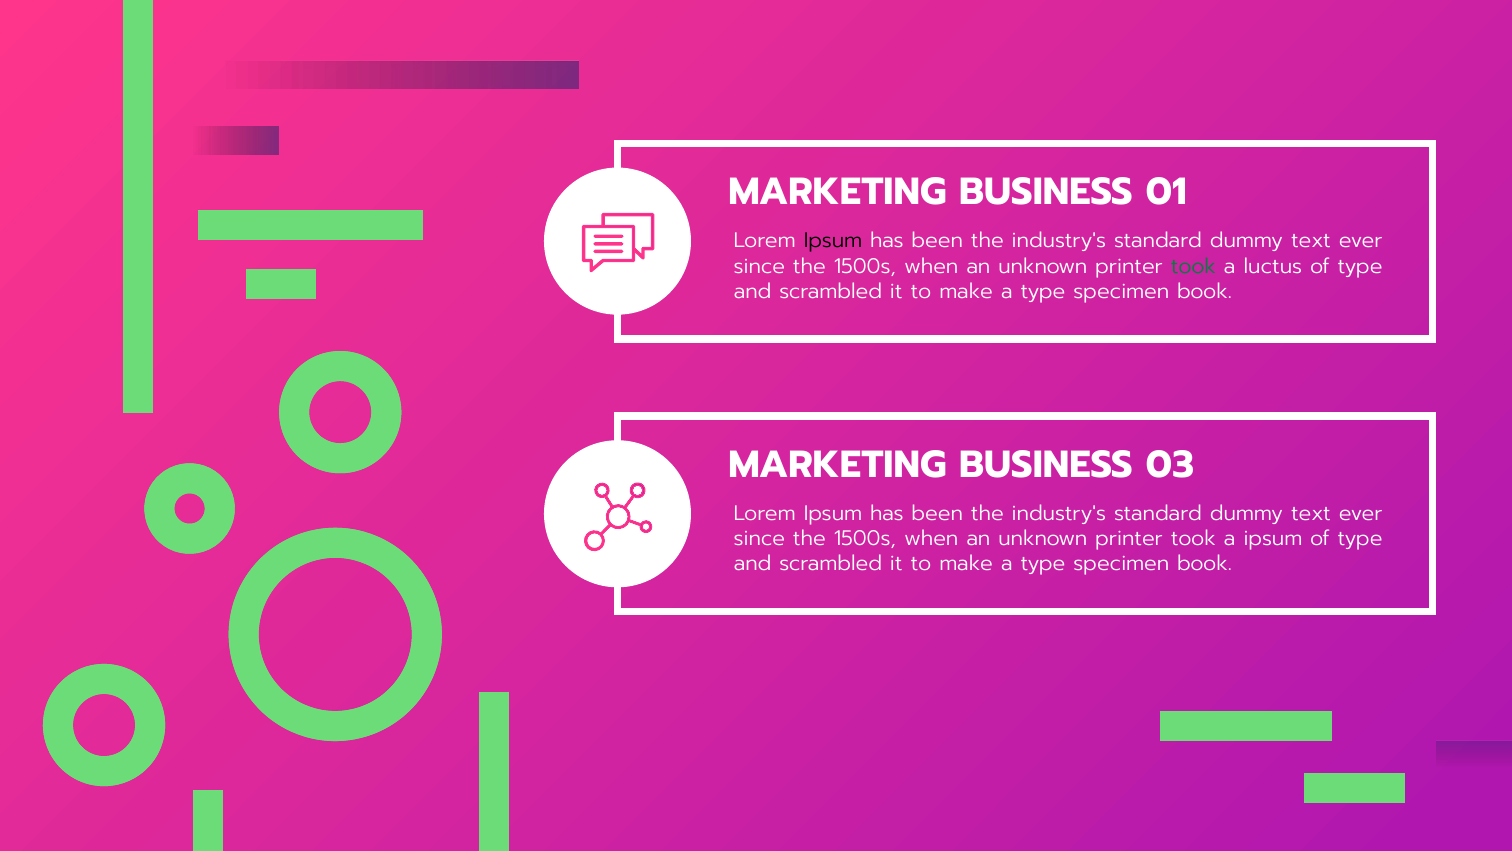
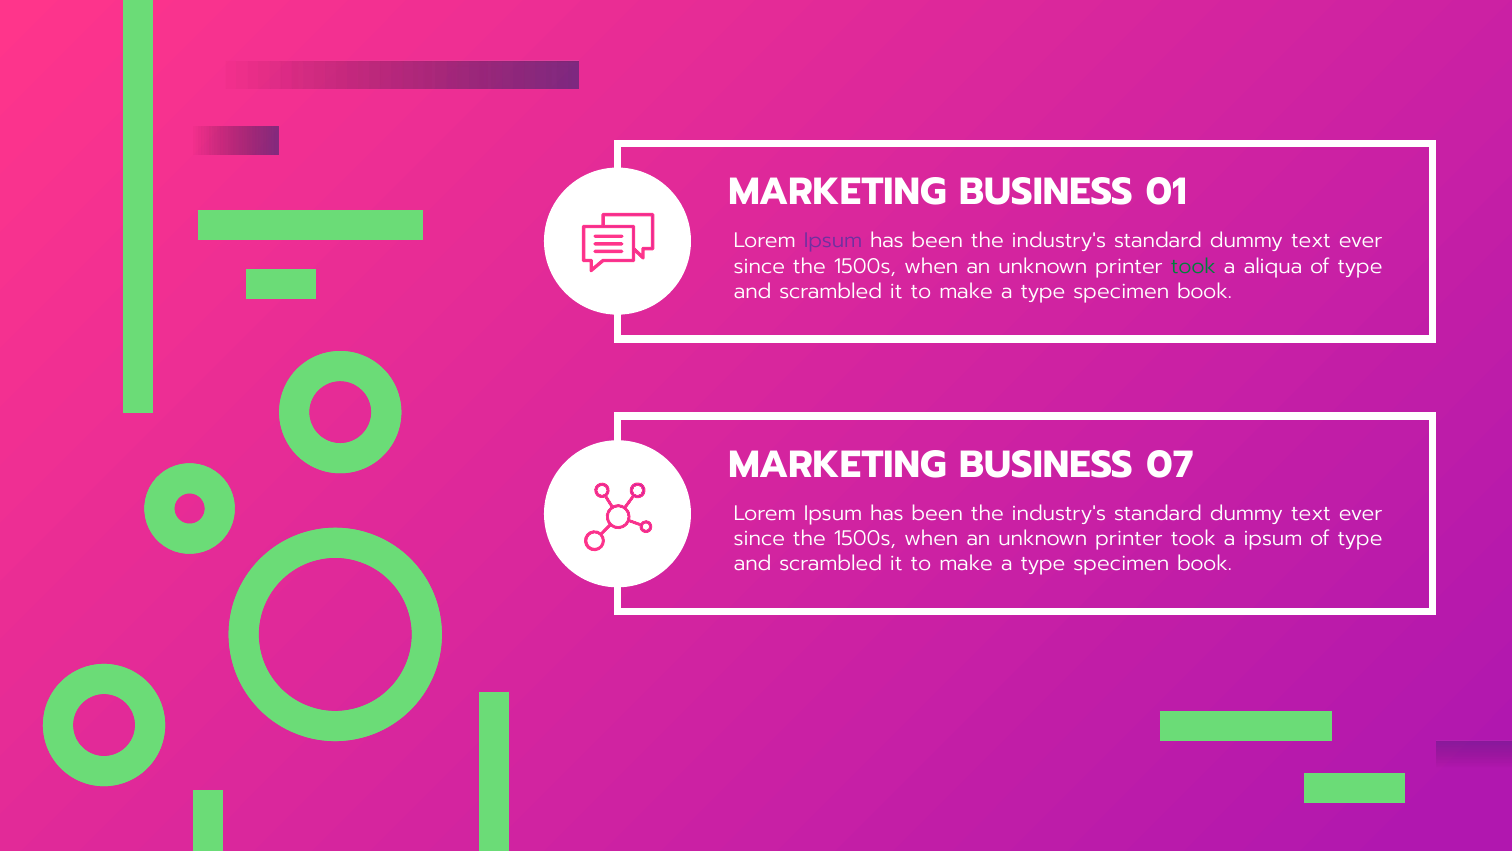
Ipsum colour: black -> purple (833, 241)
luctus: luctus -> aliqua (1273, 266)
03: 03 -> 07 (1170, 464)
